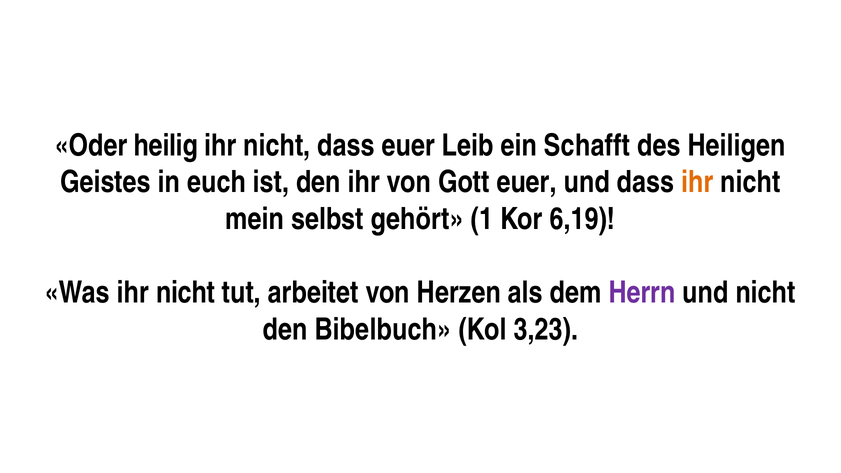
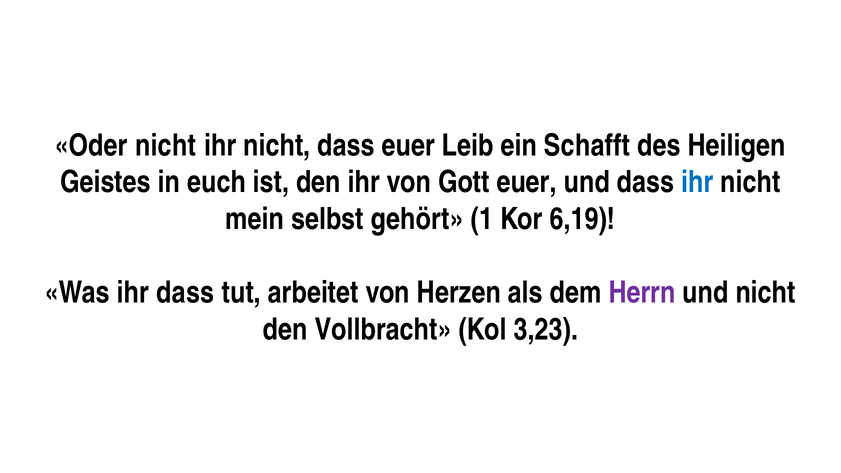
Oder heilig: heilig -> nicht (166, 146)
ihr colour: orange -> blue (697, 182)
Was ihr nicht: nicht -> dass (185, 293)
Bibelbuch: Bibelbuch -> Vollbracht (383, 330)
